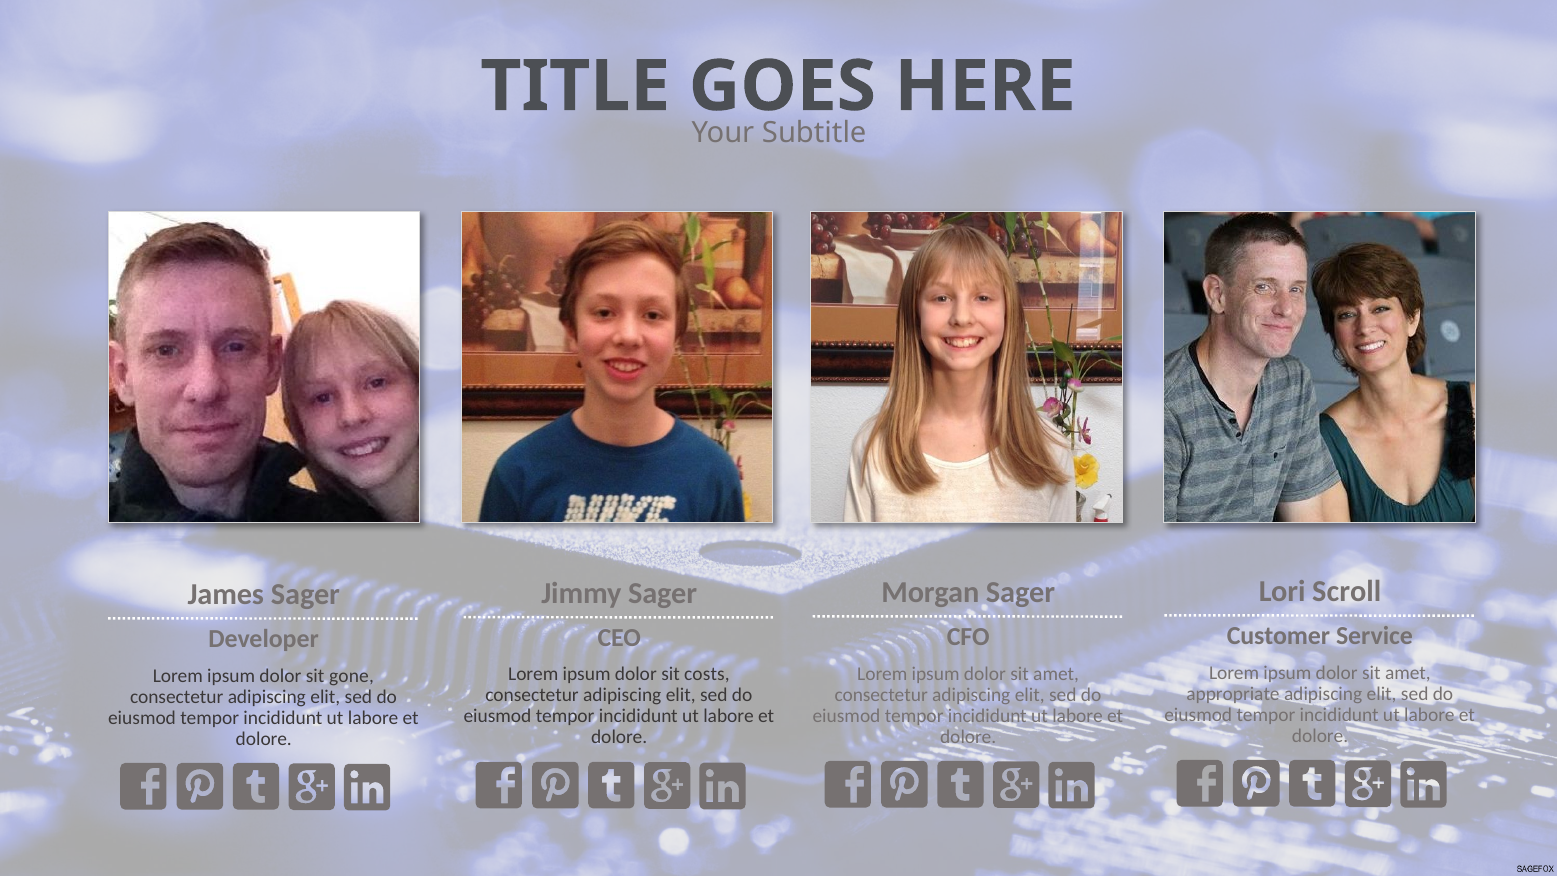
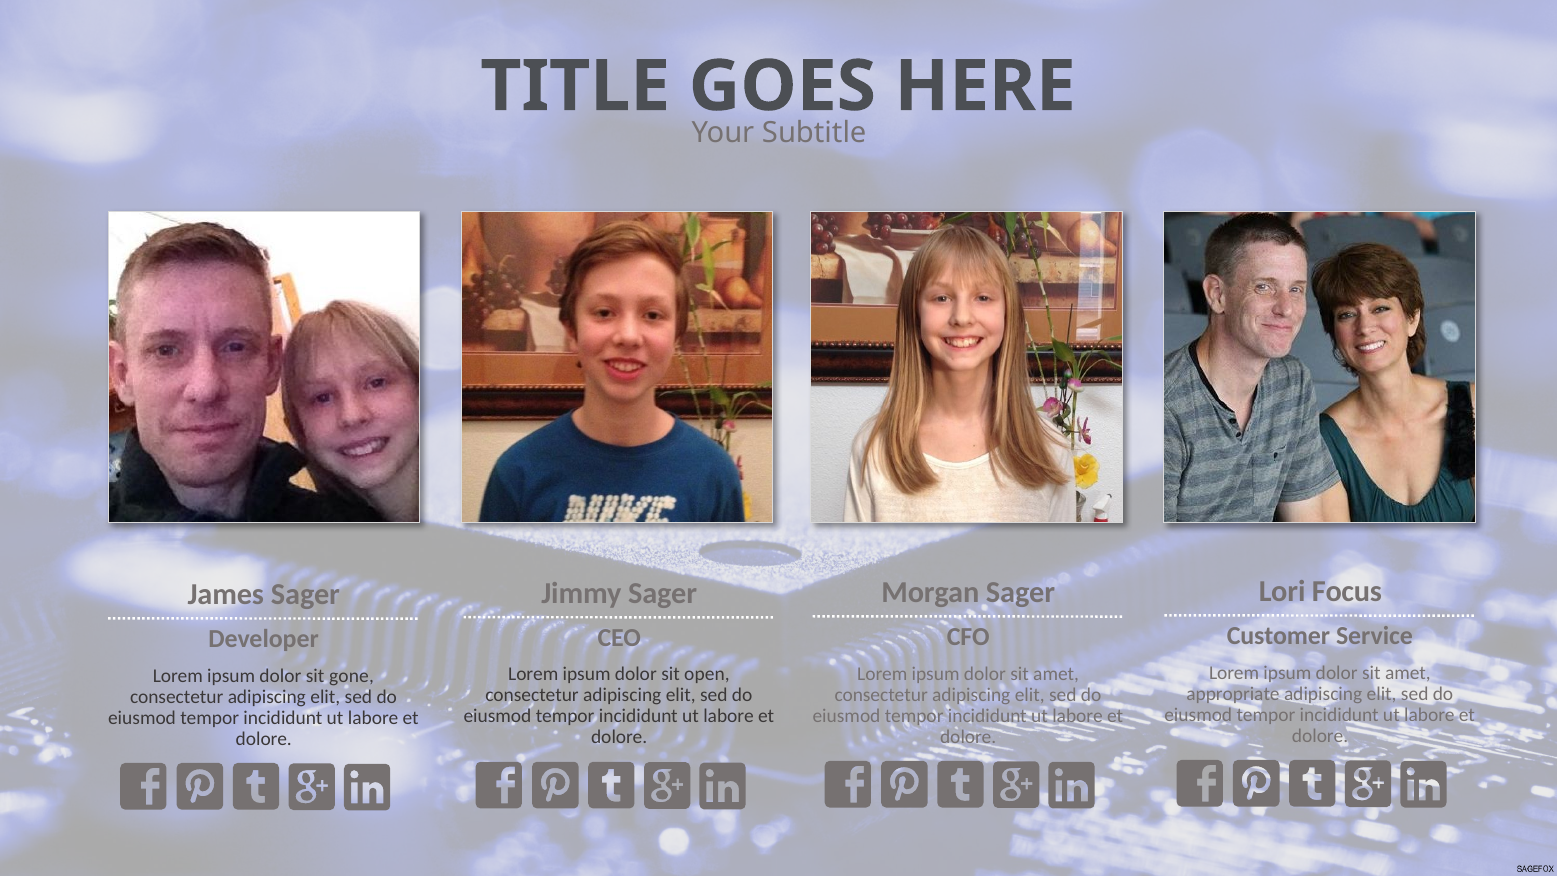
Scroll: Scroll -> Focus (1347, 591)
costs: costs -> open (707, 674)
